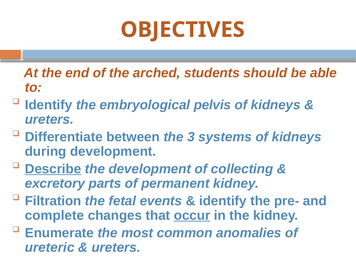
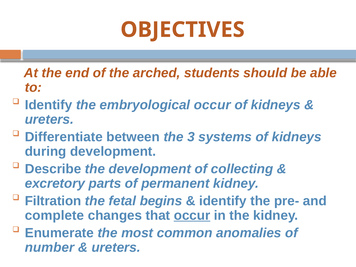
embryological pelvis: pelvis -> occur (212, 105)
Describe underline: present -> none (53, 169)
events: events -> begins (161, 201)
ureteric: ureteric -> number (50, 247)
